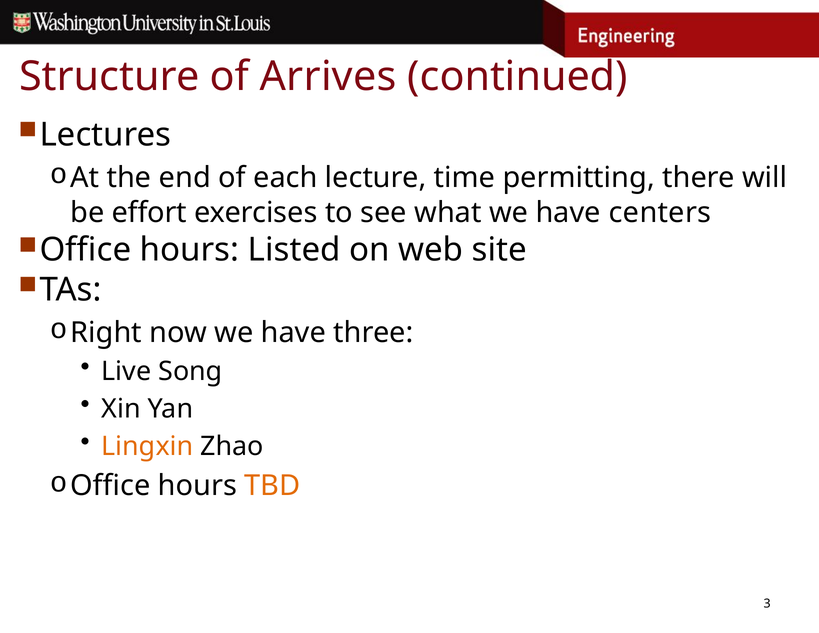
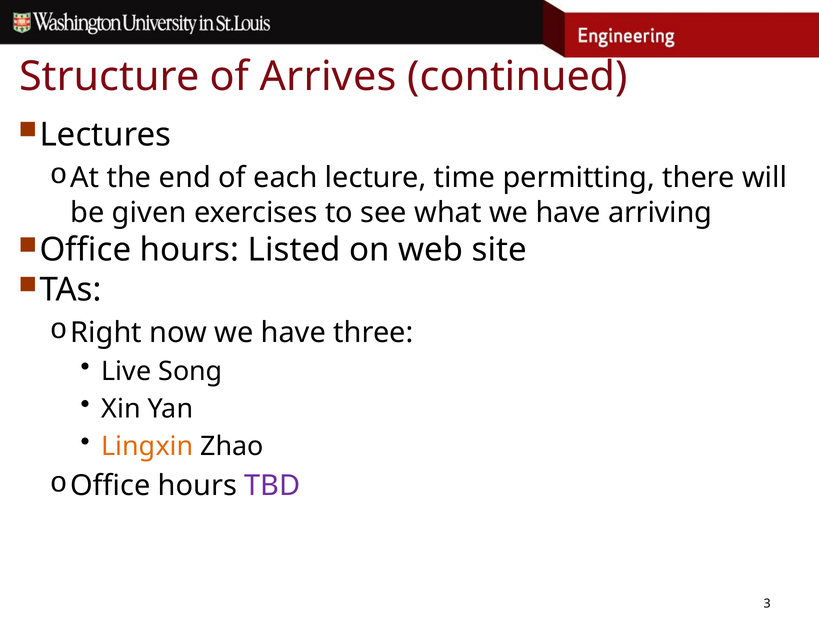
effort: effort -> given (149, 212)
centers: centers -> arriving (660, 212)
TBD colour: orange -> purple (272, 486)
